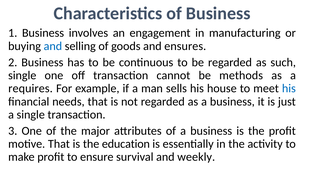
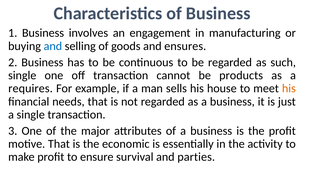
methods: methods -> products (241, 75)
his colour: blue -> orange (289, 88)
education: education -> economic (126, 144)
weekly: weekly -> parties (196, 157)
